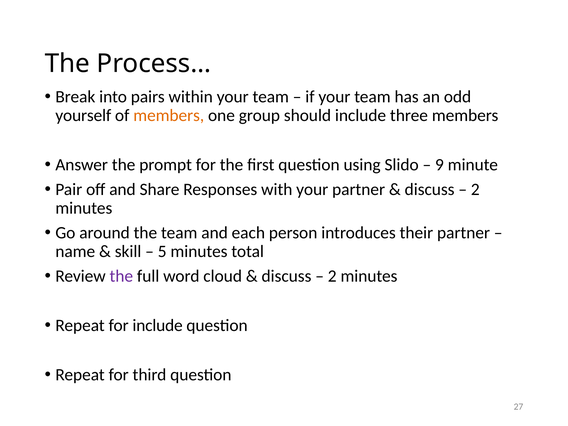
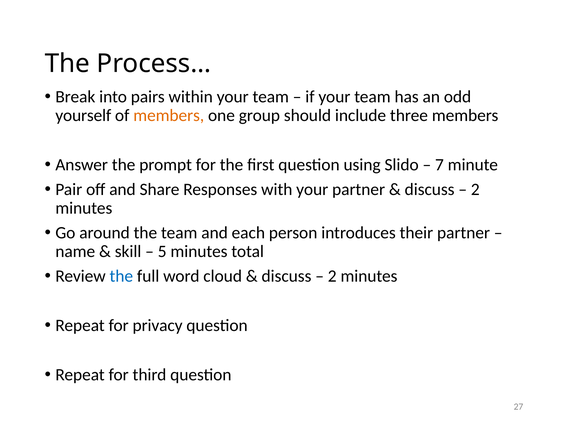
9: 9 -> 7 (439, 165)
the colour: purple -> blue (121, 276)
for include: include -> privacy (158, 325)
